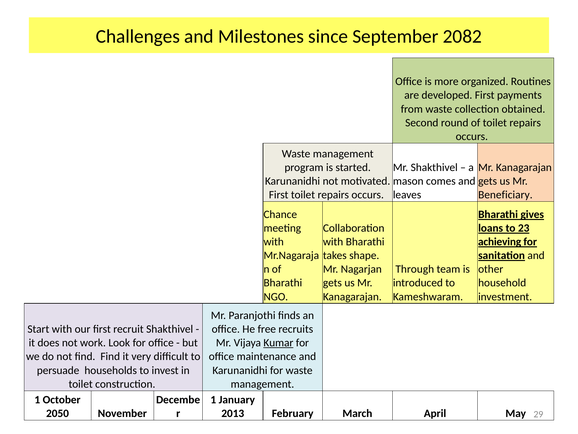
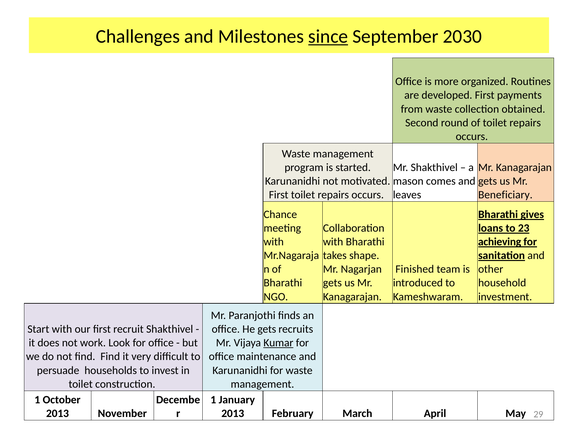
since underline: none -> present (328, 37)
2082: 2082 -> 2030 (462, 37)
Through: Through -> Finished (415, 269)
He free: free -> gets (267, 329)
2050: 2050 -> 2013 (58, 413)
